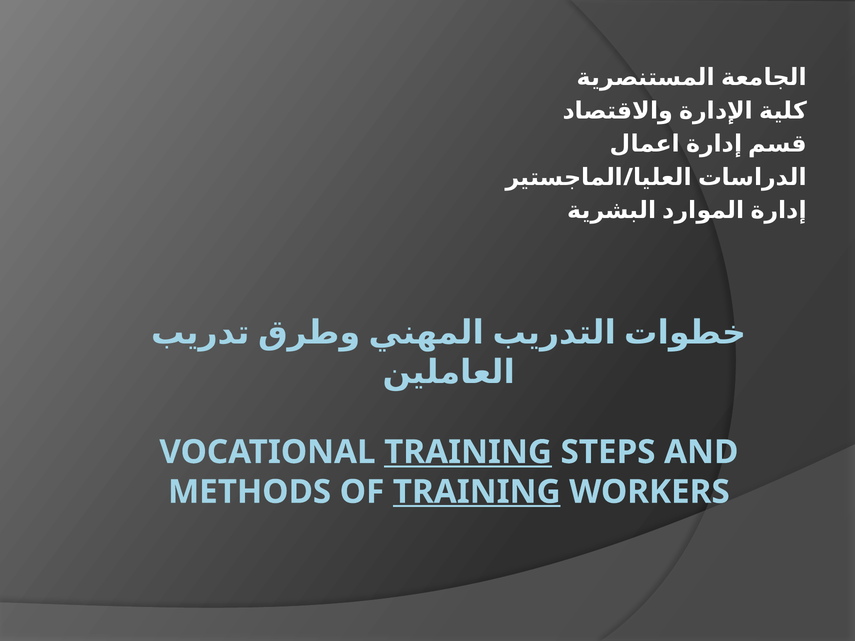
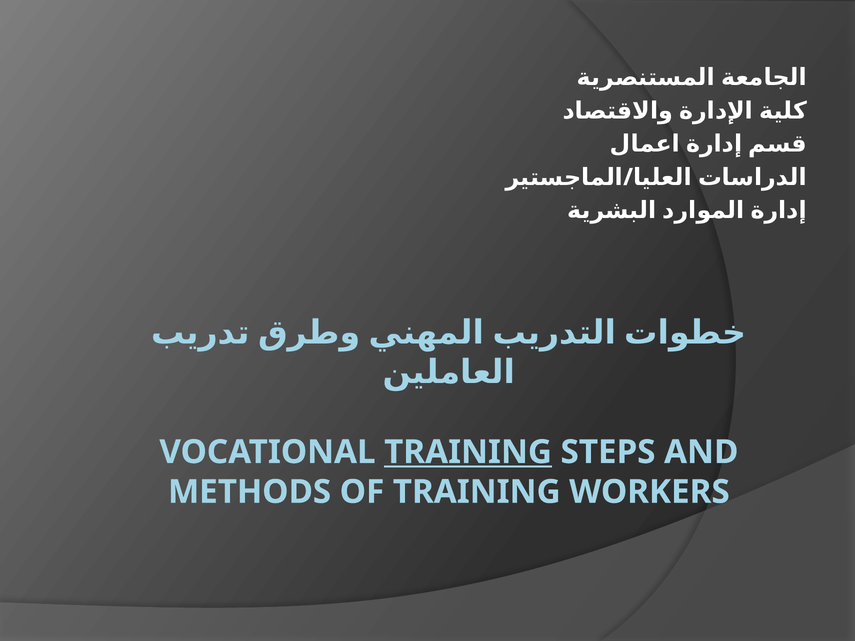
TRAINING underline: present -> none (477, 492)
